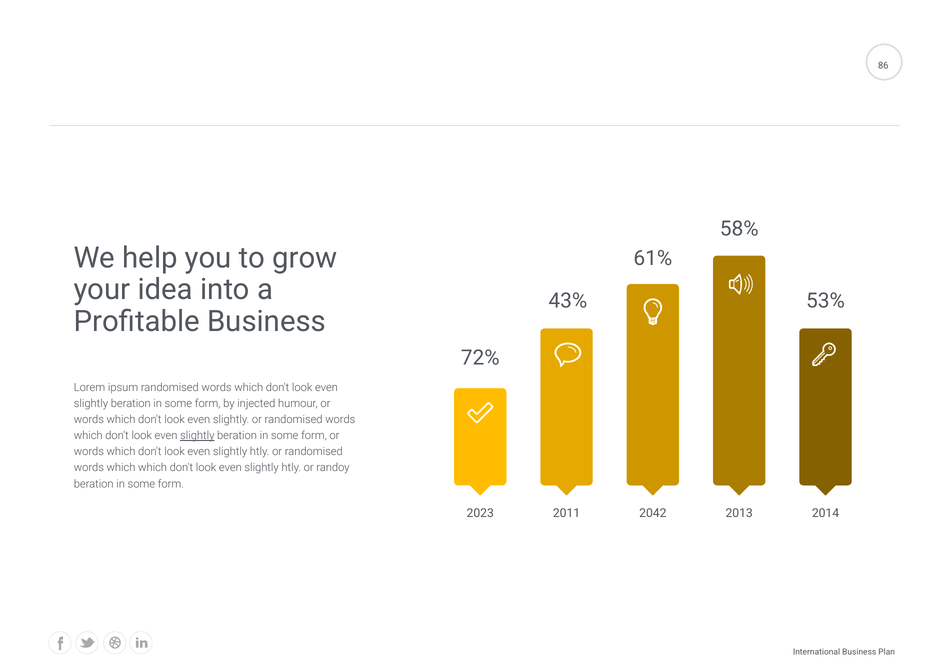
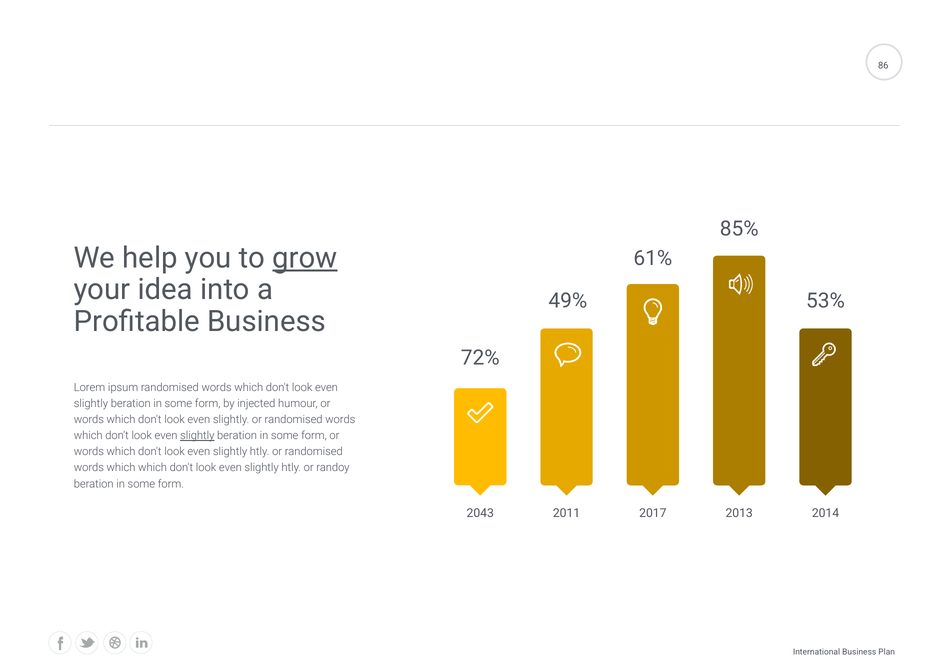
58%: 58% -> 85% (739, 229)
grow underline: none -> present (305, 258)
43%: 43% -> 49% (568, 301)
2023: 2023 -> 2043 (480, 513)
2042: 2042 -> 2017 (653, 513)
